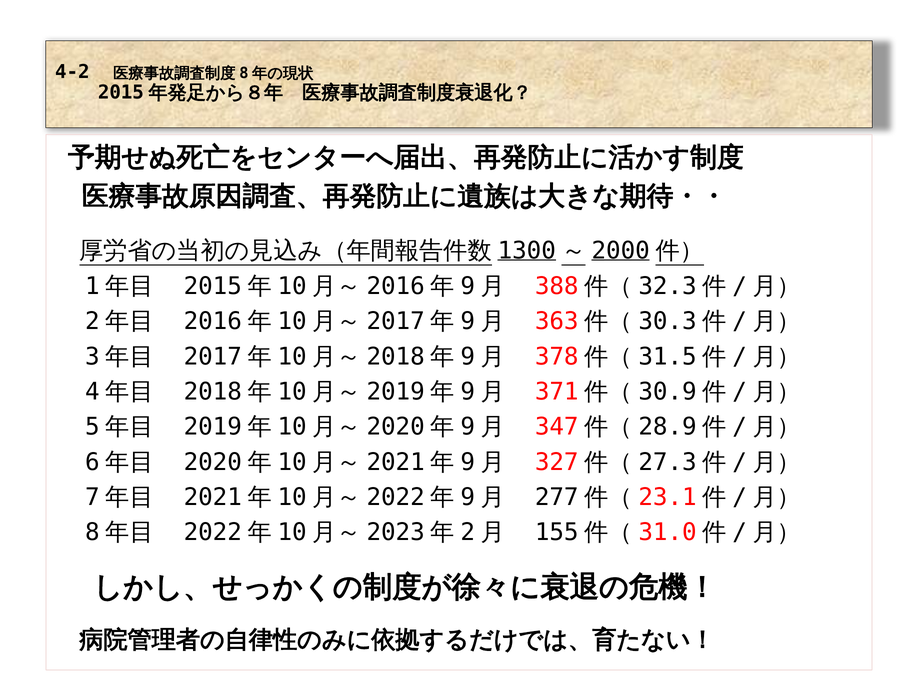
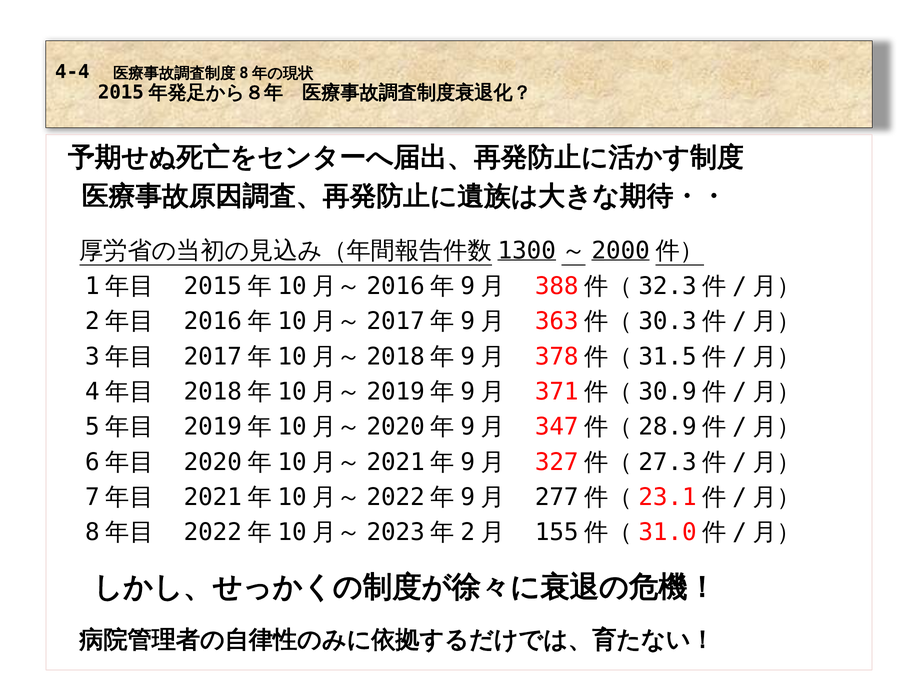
4-2: 4-2 -> 4-4 (72, 72)
